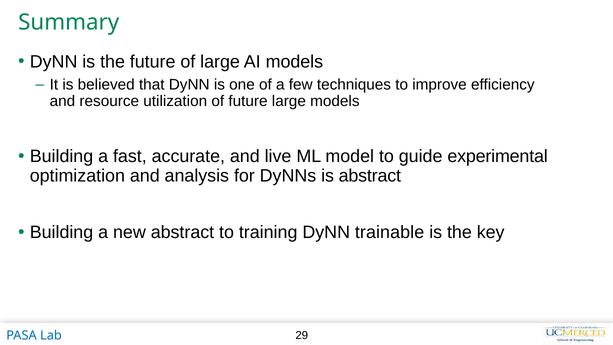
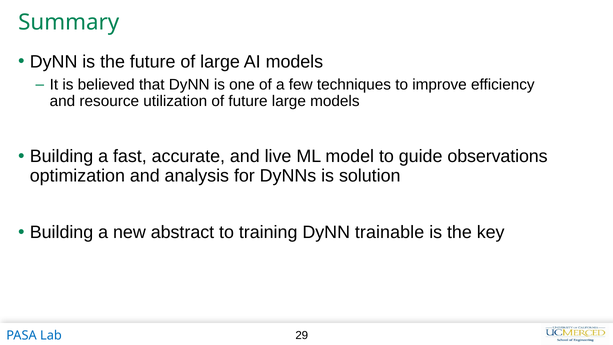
experimental: experimental -> observations (498, 156)
is abstract: abstract -> solution (370, 176)
